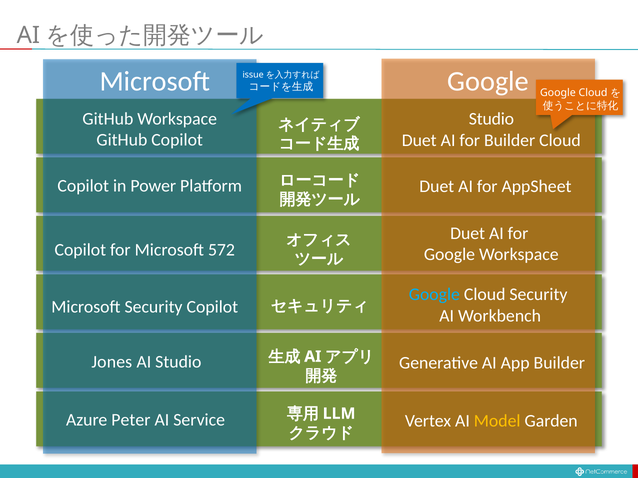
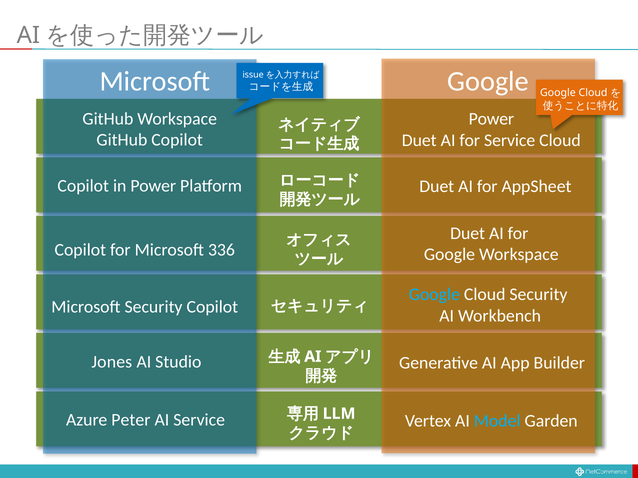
Studio: Studio -> Power (491, 119)
for Builder: Builder -> Service (510, 141)
572: 572 -> 336 (221, 250)
Model colour: yellow -> light blue (497, 421)
